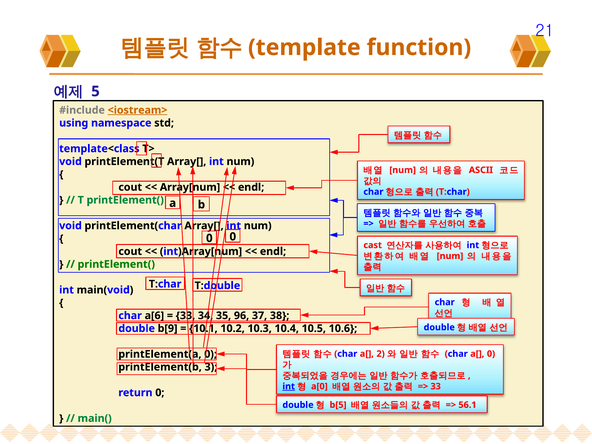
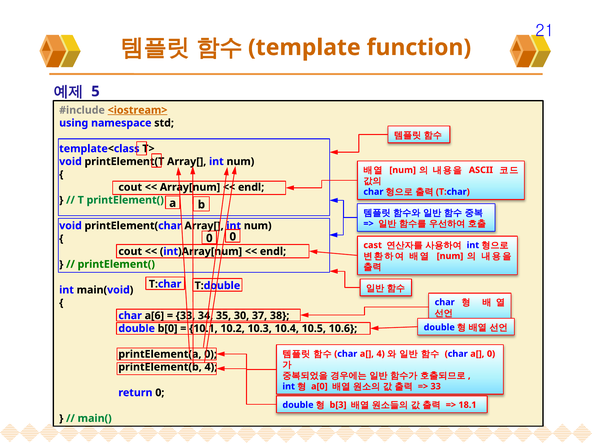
96: 96 -> 30 (242, 316)
b[9: b[9 -> b[0 (168, 328)
a[ 2: 2 -> 4 (381, 354)
printElement(b 3: 3 -> 4 (211, 367)
int underline: present -> none (289, 386)
b[5: b[5 -> b[3 (338, 405)
56.1: 56.1 -> 18.1 (468, 405)
